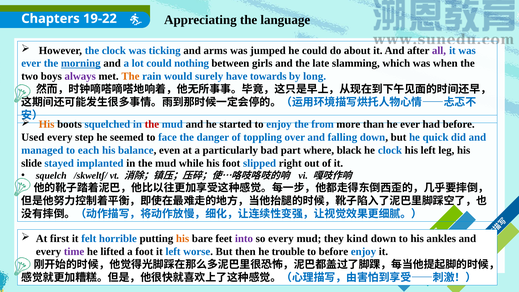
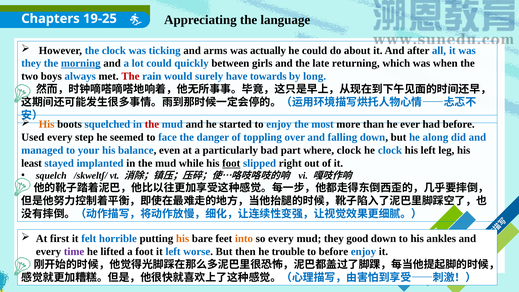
19-22: 19-22 -> 19-25 (100, 19)
jumped: jumped -> actually (268, 50)
all colour: purple -> blue (439, 50)
ever: ever -> they (31, 63)
nothing: nothing -> quickly (192, 63)
slamming: slamming -> returning (356, 63)
always colour: purple -> blue (80, 76)
The colour: orange -> red (130, 76)
from: from -> most (323, 124)
quick: quick -> along (435, 137)
each: each -> your (89, 150)
where black: black -> clock (349, 150)
slide: slide -> least (32, 163)
foot underline: none -> present (231, 163)
into colour: purple -> orange (244, 239)
kind: kind -> good (357, 239)
